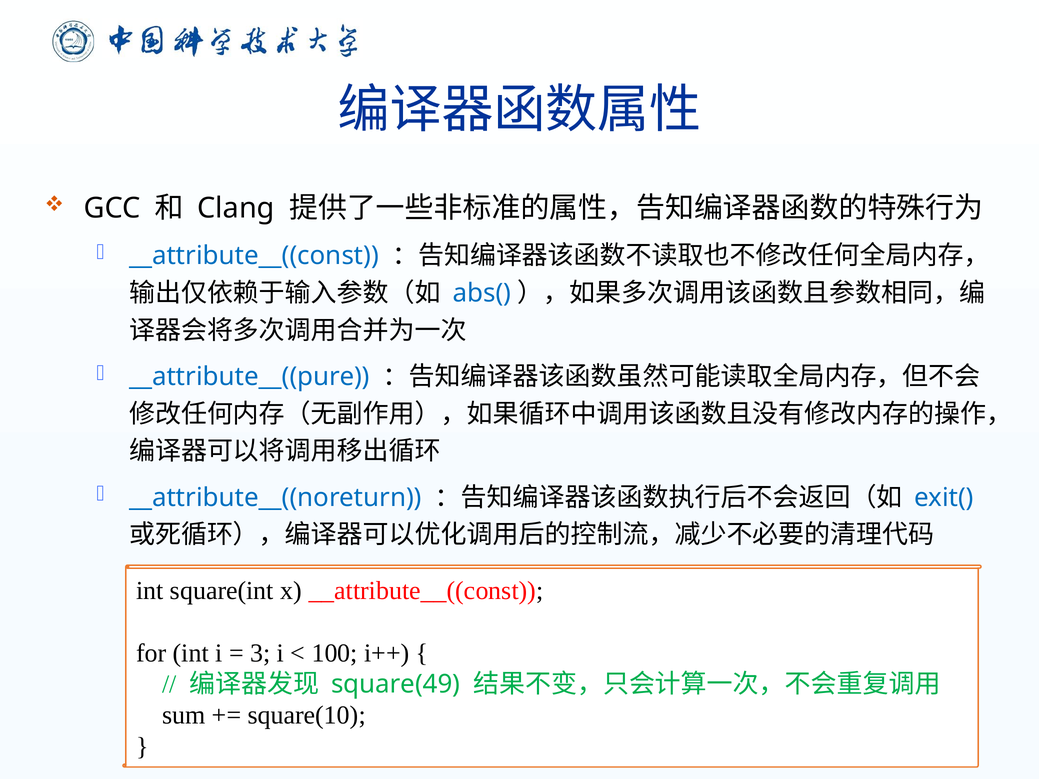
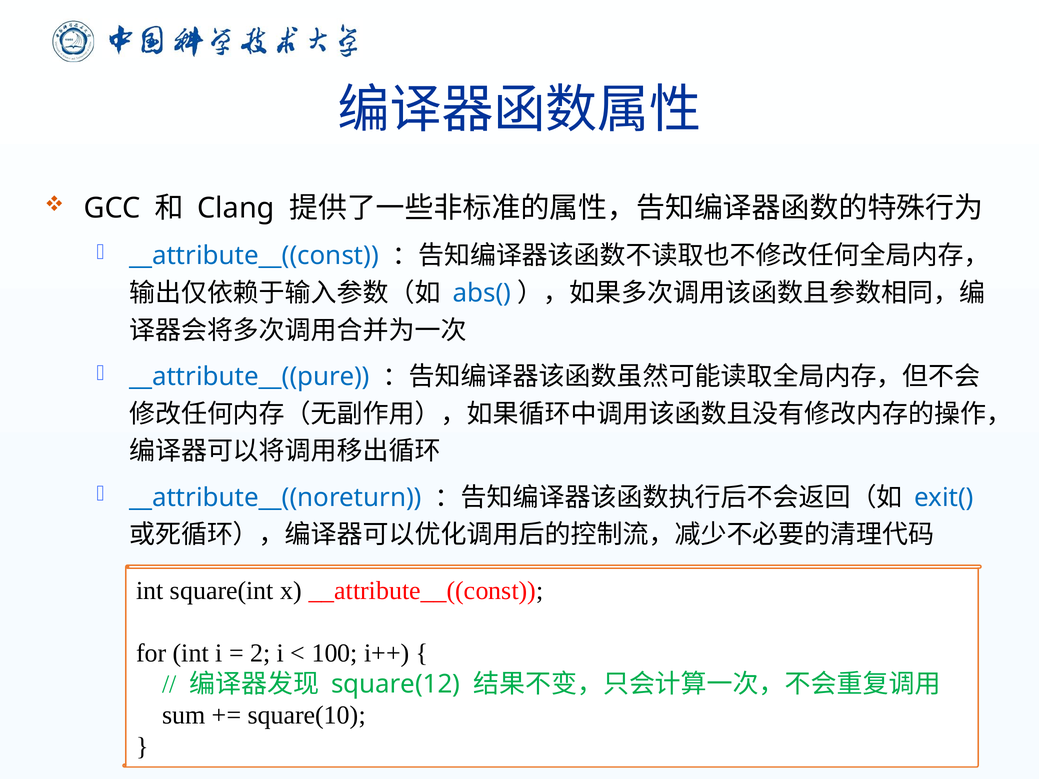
3: 3 -> 2 (260, 653)
square(49: square(49 -> square(12 (396, 684)
